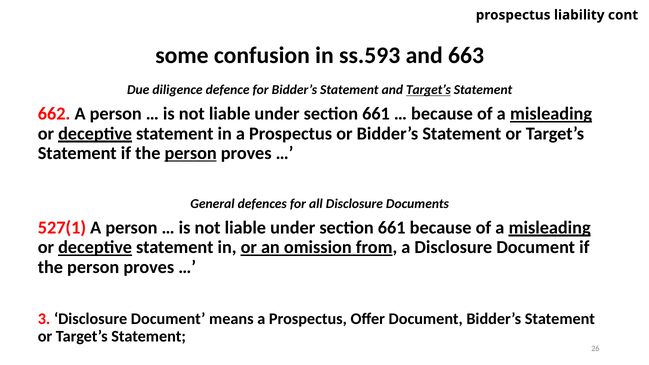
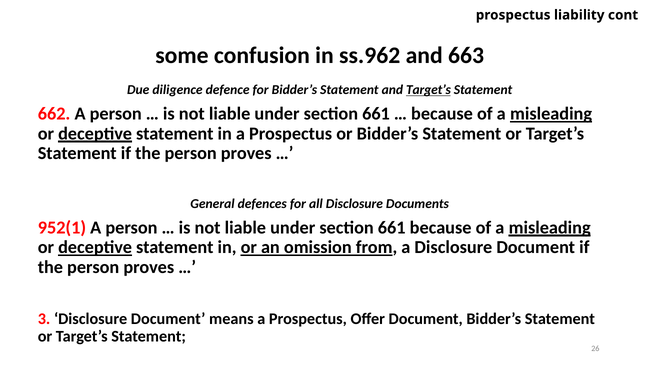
ss.593: ss.593 -> ss.962 (370, 55)
person underline: present -> none (191, 153)
527(1: 527(1 -> 952(1 (62, 228)
